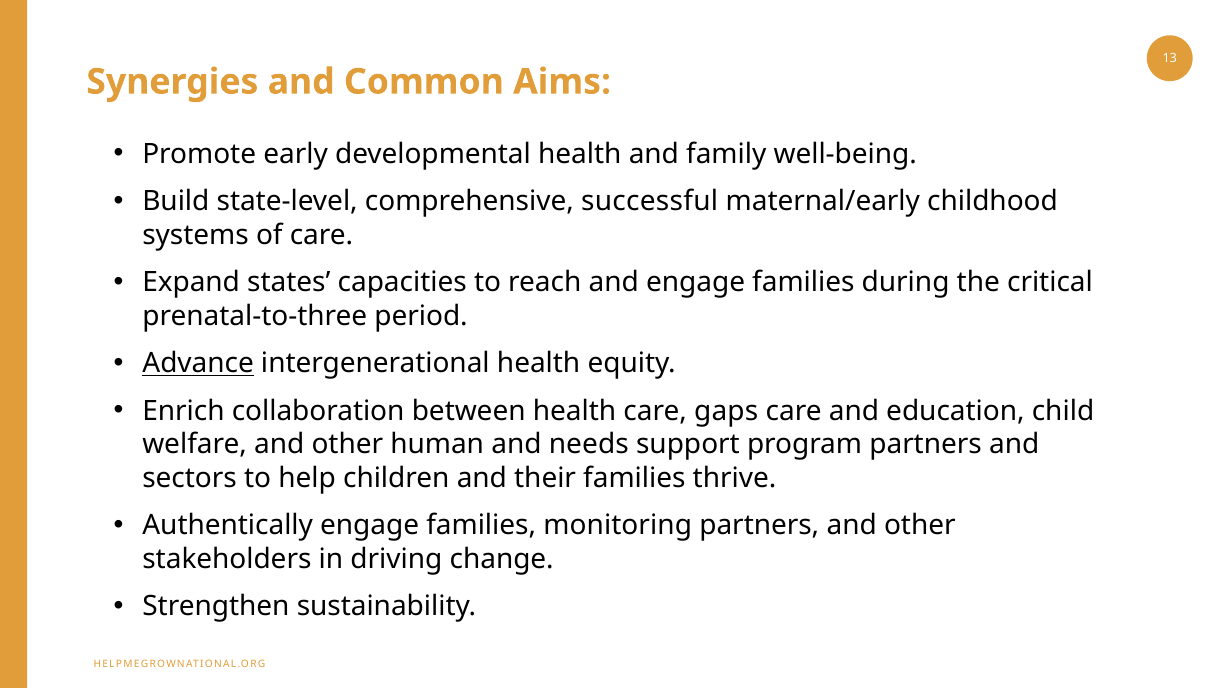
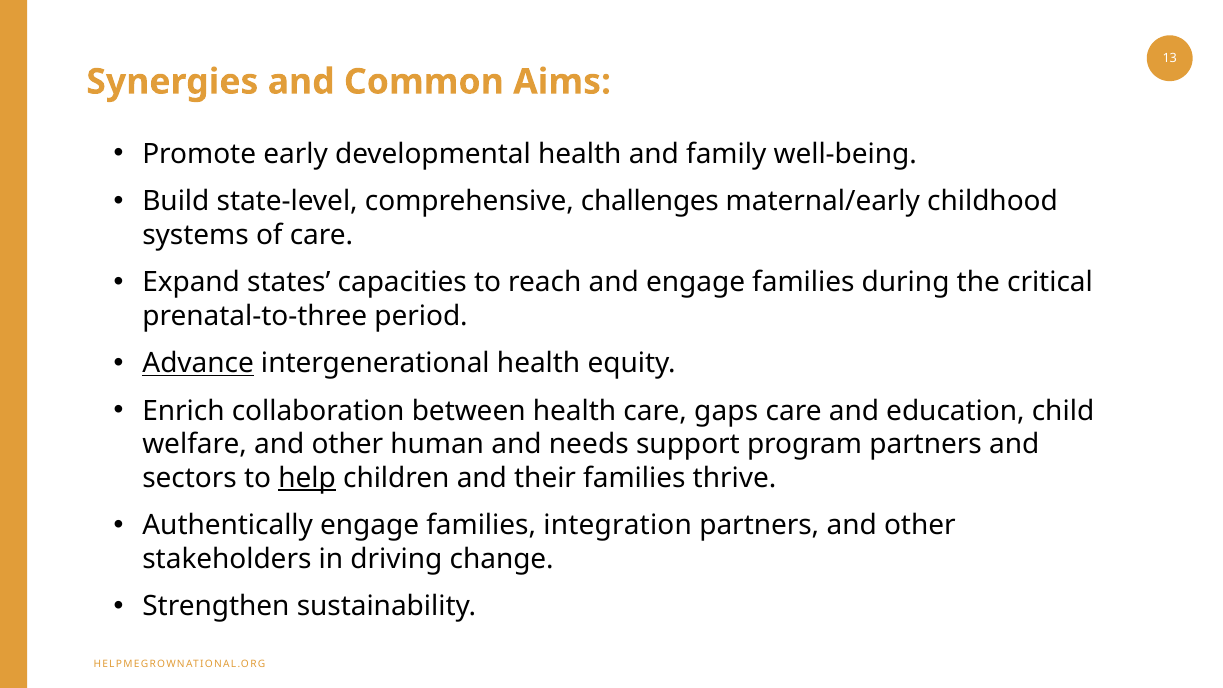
successful: successful -> challenges (650, 201)
help underline: none -> present (307, 478)
monitoring: monitoring -> integration (618, 526)
